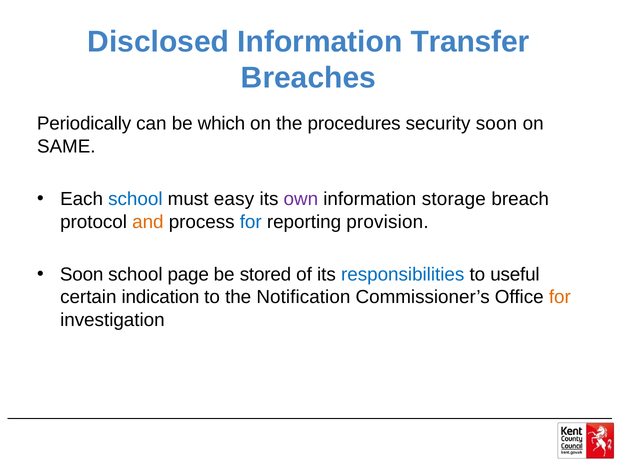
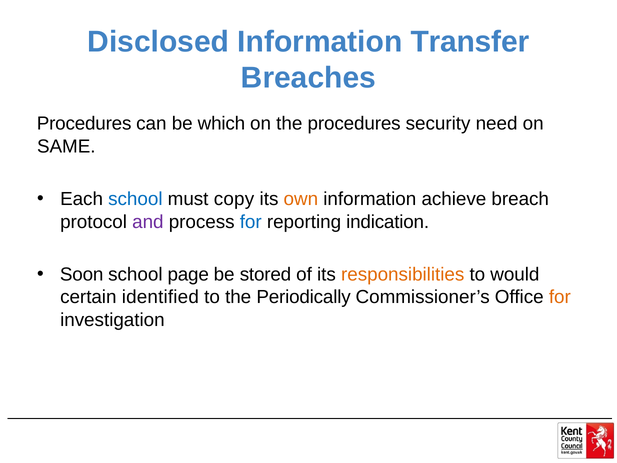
Periodically: Periodically -> Procedures (84, 124)
security soon: soon -> need (497, 124)
easy: easy -> copy (234, 199)
own colour: purple -> orange (301, 199)
storage: storage -> achieve (454, 199)
and colour: orange -> purple (148, 222)
provision: provision -> indication (388, 222)
responsibilities colour: blue -> orange (403, 274)
useful: useful -> would (515, 274)
indication: indication -> identified (160, 297)
Notification: Notification -> Periodically (304, 297)
